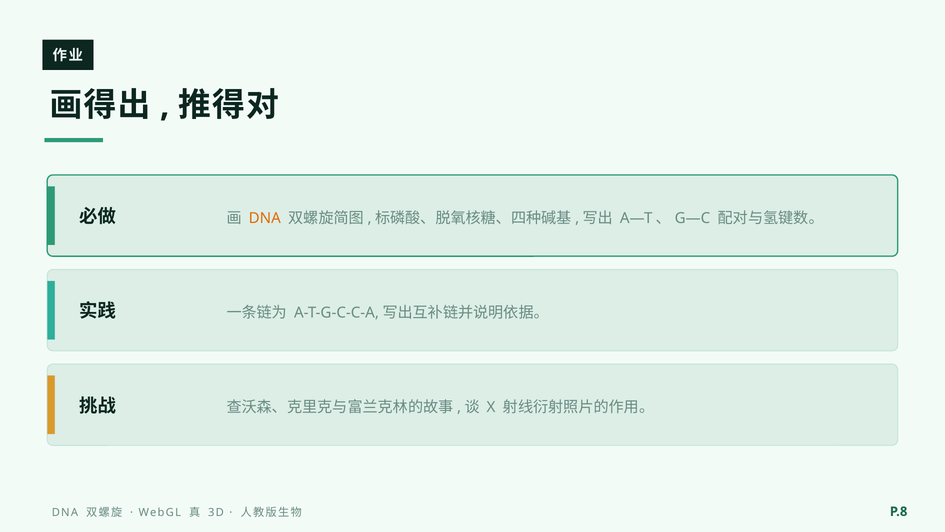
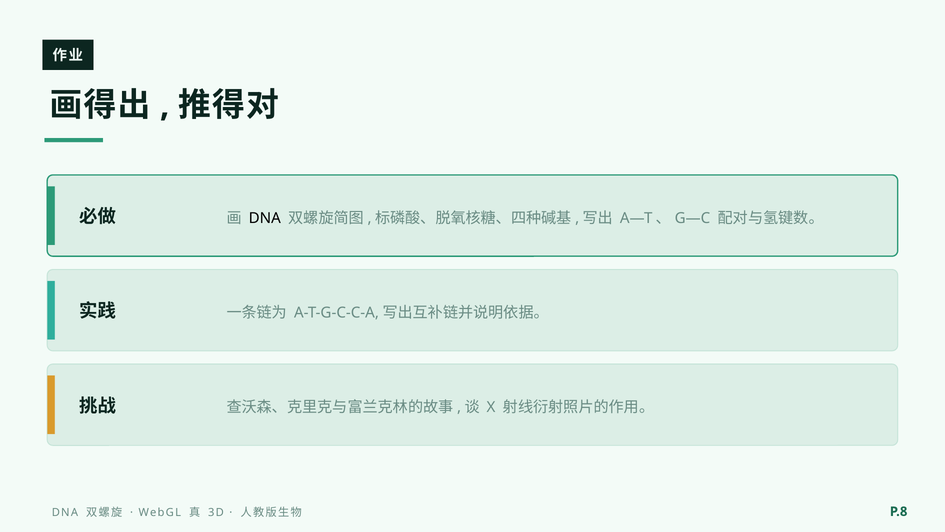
DNA colour: orange -> black (265, 218)
